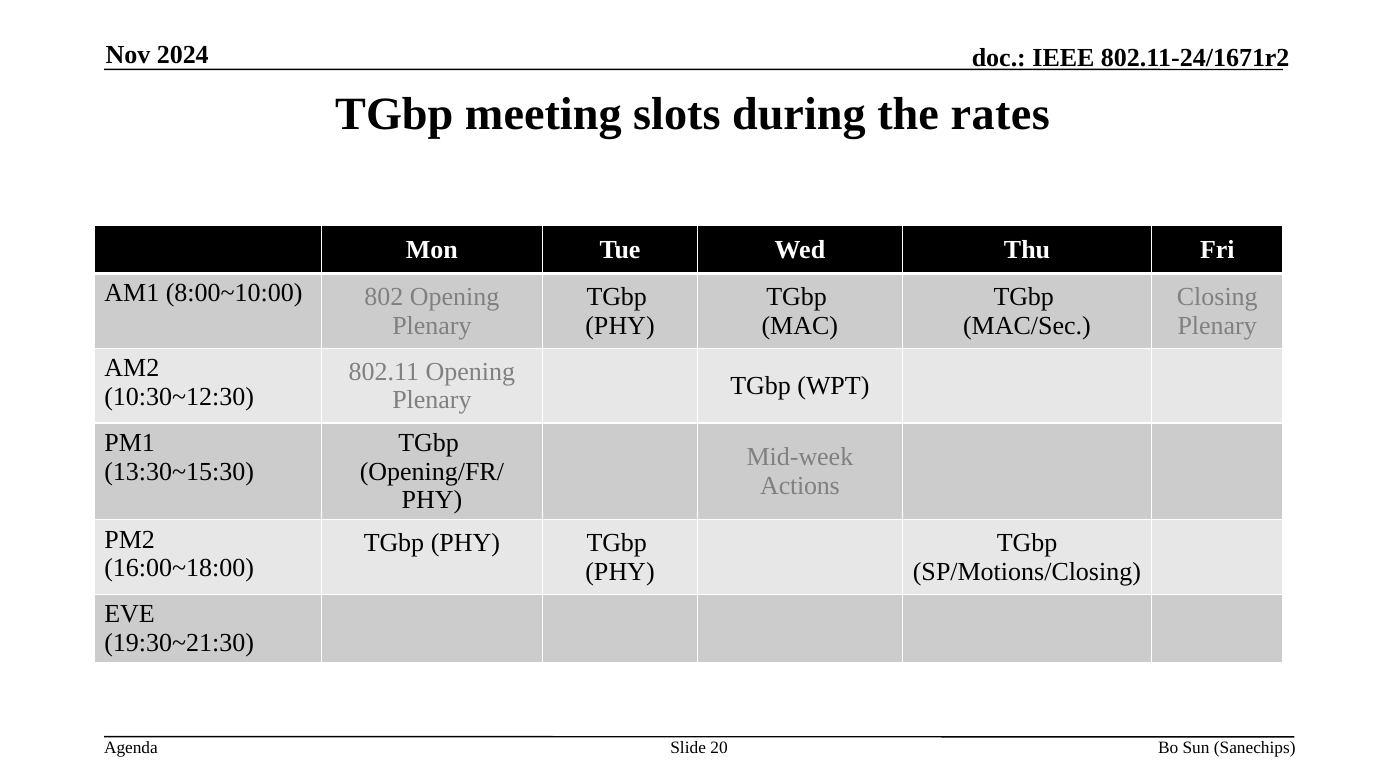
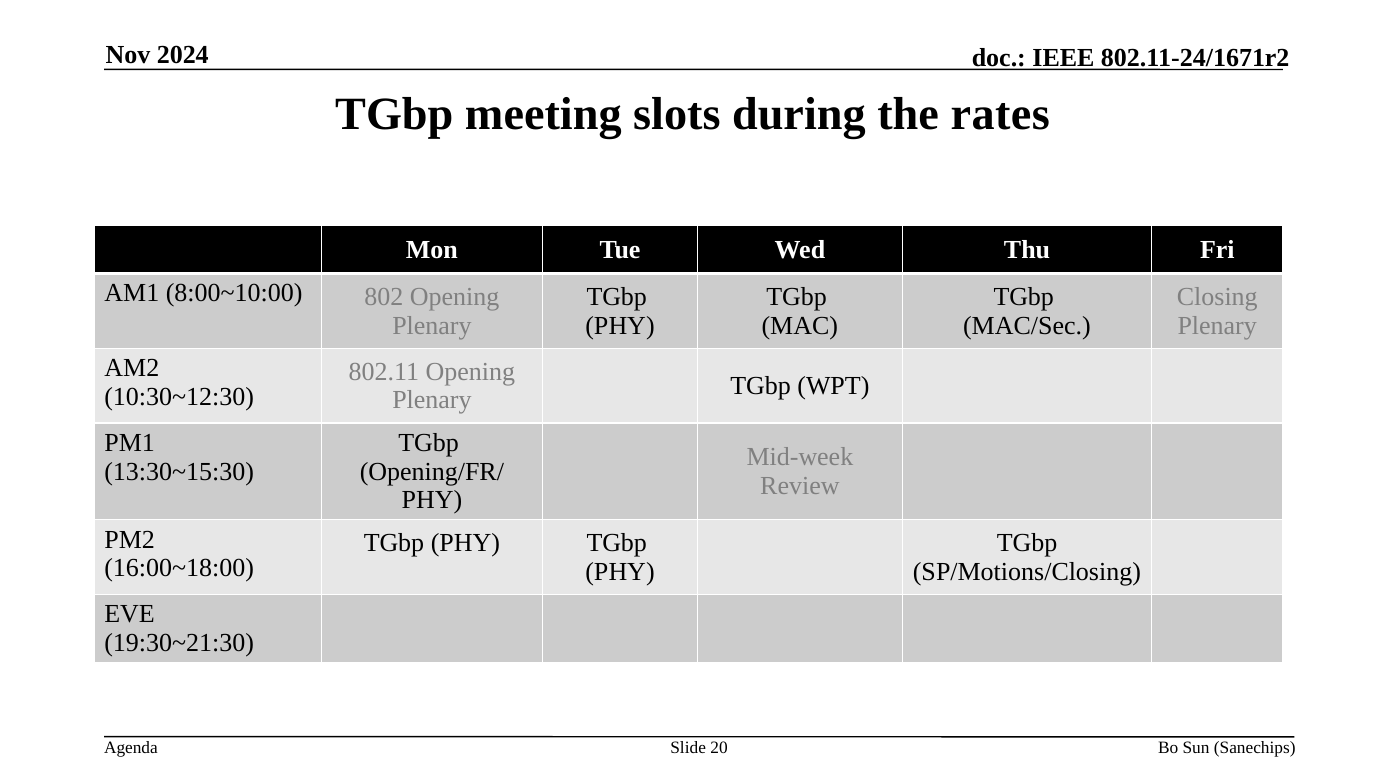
Actions: Actions -> Review (800, 486)
